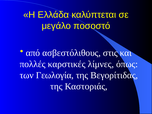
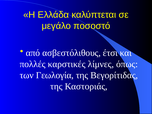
στις: στις -> έτσι (110, 53)
